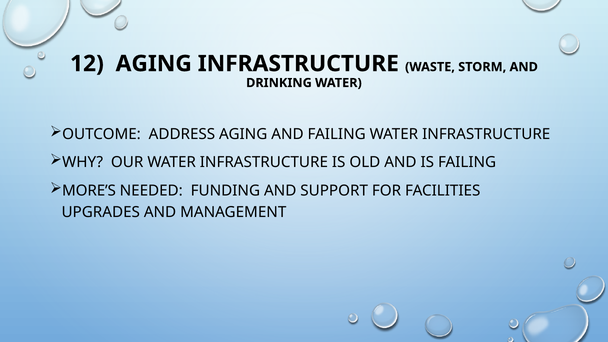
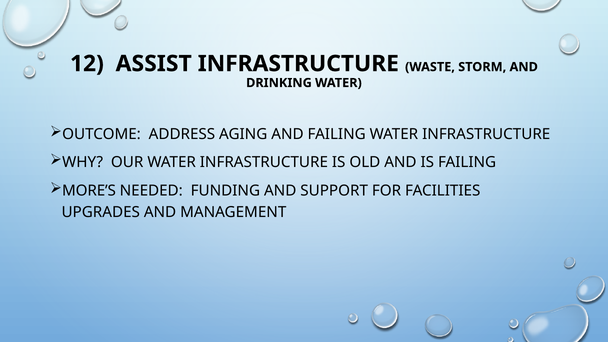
12 AGING: AGING -> ASSIST (154, 64)
